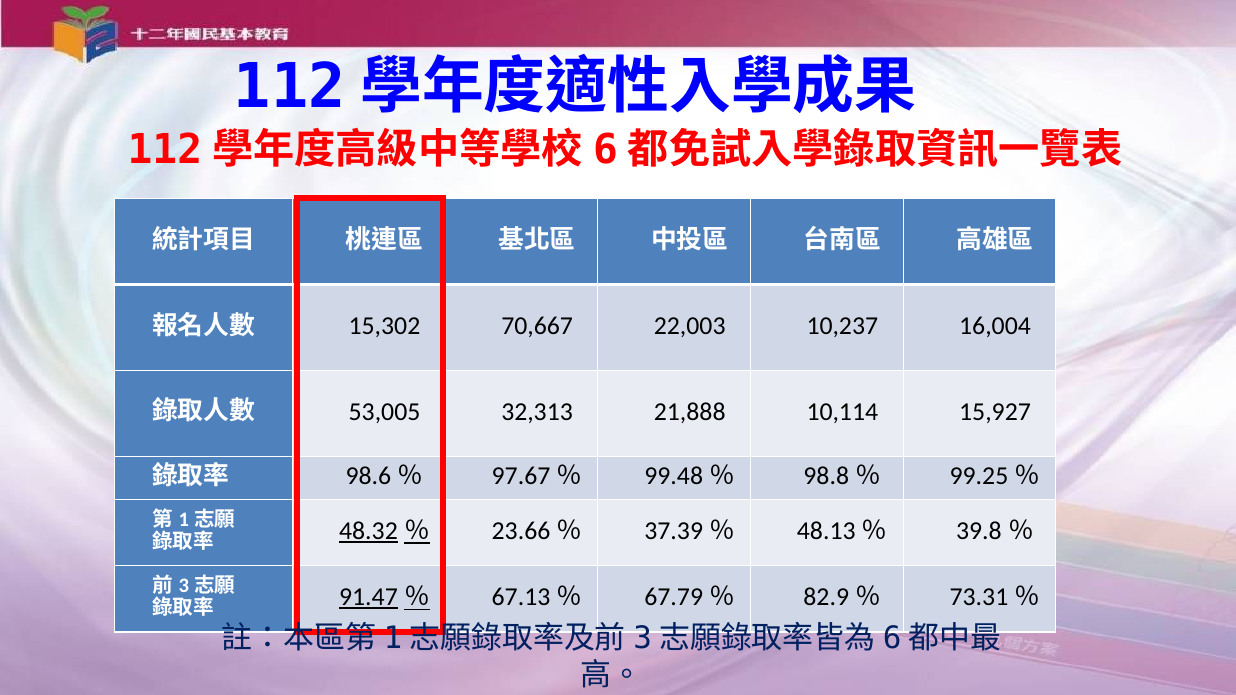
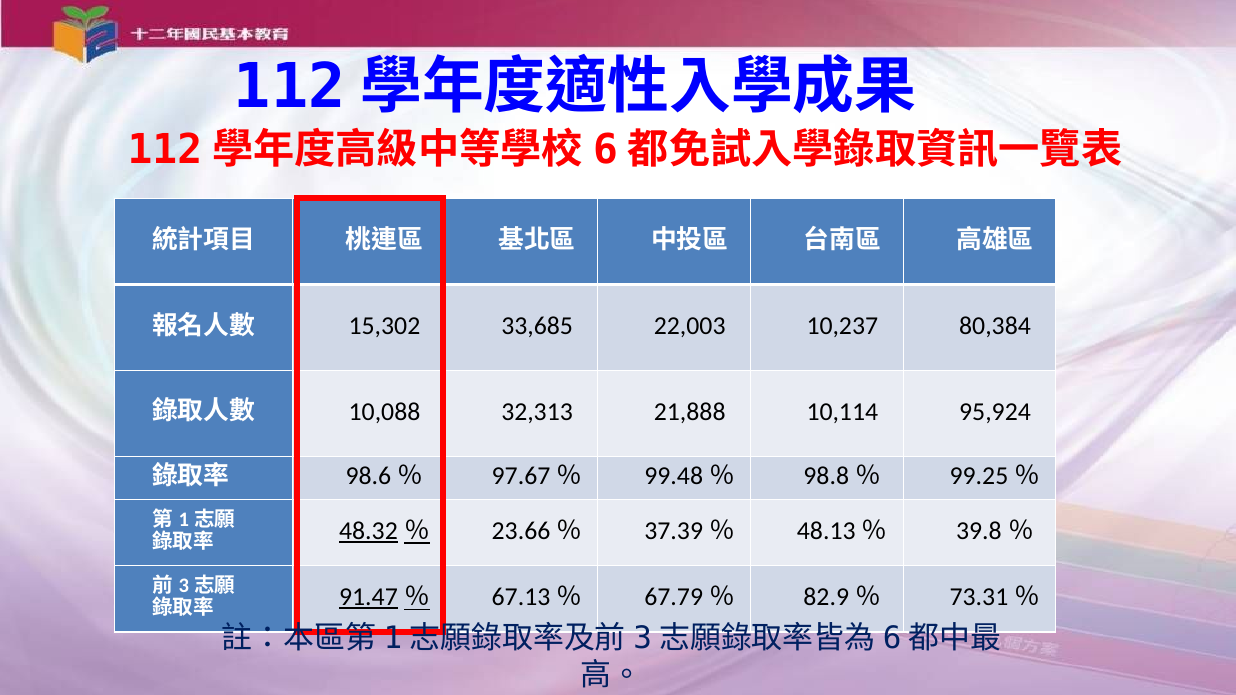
70,667: 70,667 -> 33,685 (537, 326)
16,004: 16,004 -> 80,384 (995, 326)
53,005: 53,005 -> 10,088 (385, 412)
15,927: 15,927 -> 95,924 (995, 412)
